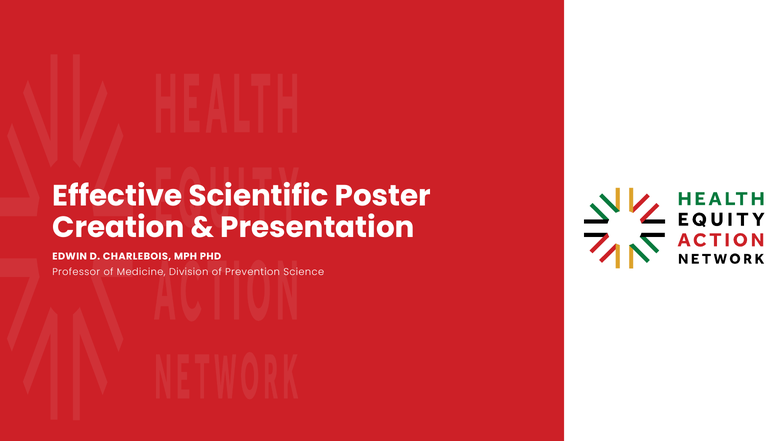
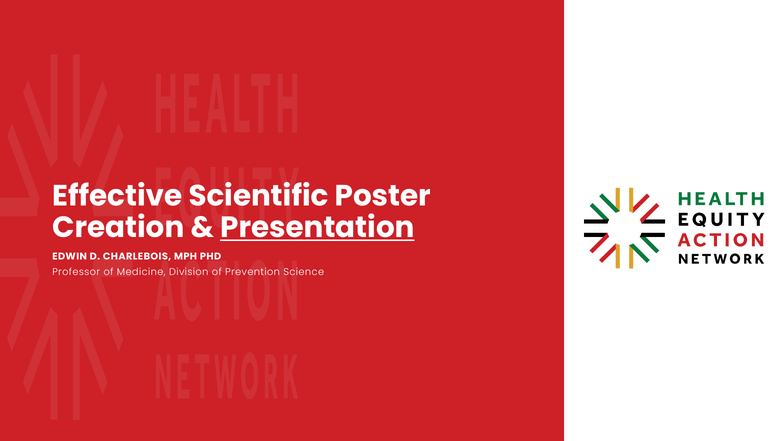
Presentation underline: none -> present (317, 228)
